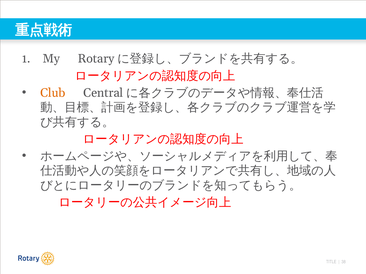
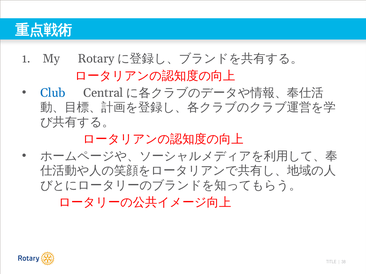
Club colour: orange -> blue (53, 93)
